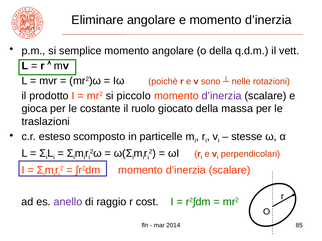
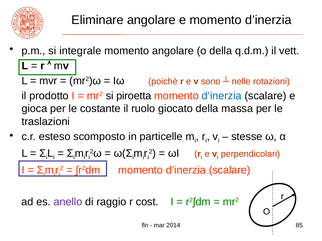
semplice: semplice -> integrale (80, 51)
piccolo: piccolo -> piroetta (134, 96)
d’inerzia colour: purple -> blue (222, 96)
